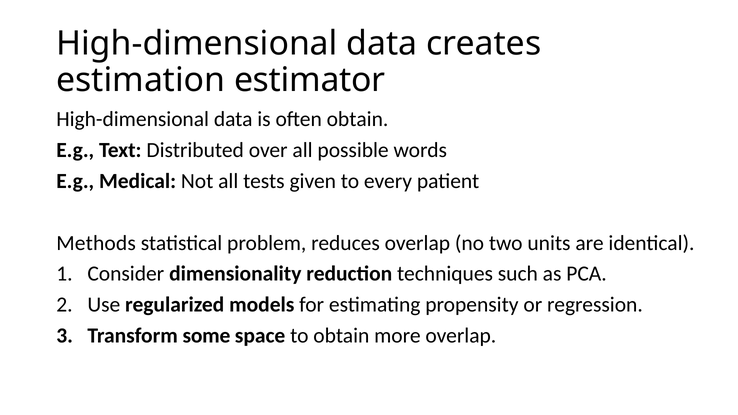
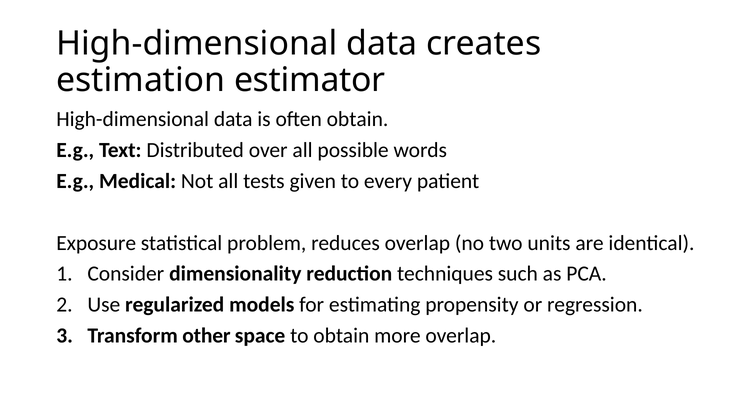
Methods: Methods -> Exposure (96, 243)
some: some -> other (206, 336)
